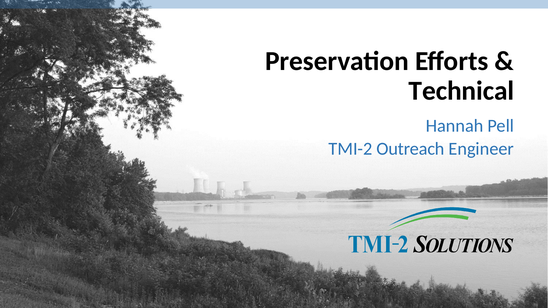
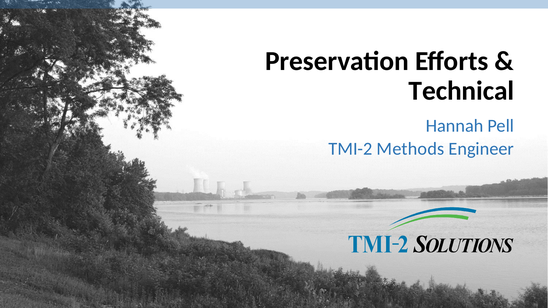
Outreach: Outreach -> Methods (410, 149)
